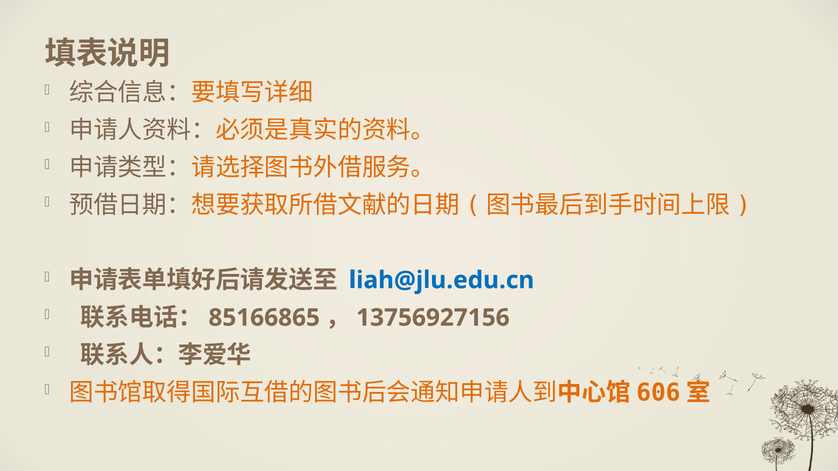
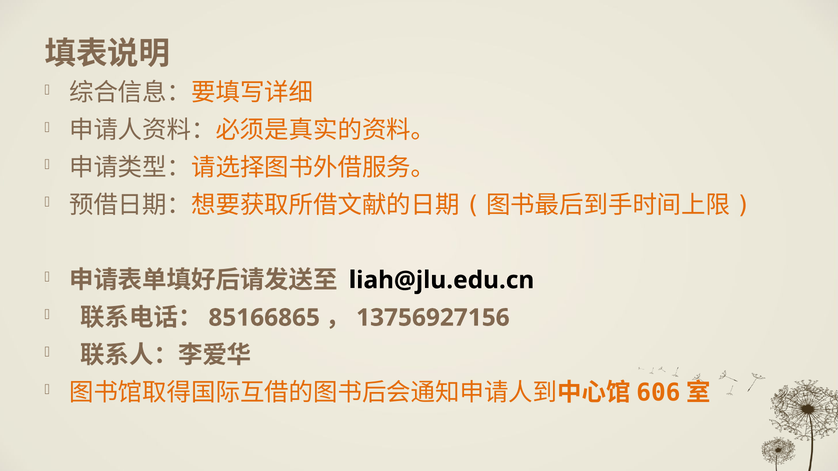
liah@jlu.edu.cn colour: blue -> black (442, 280)
